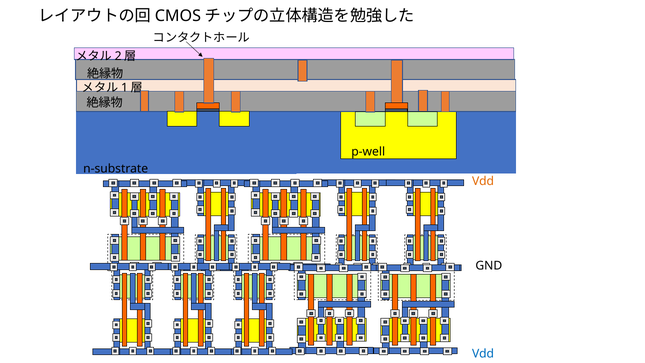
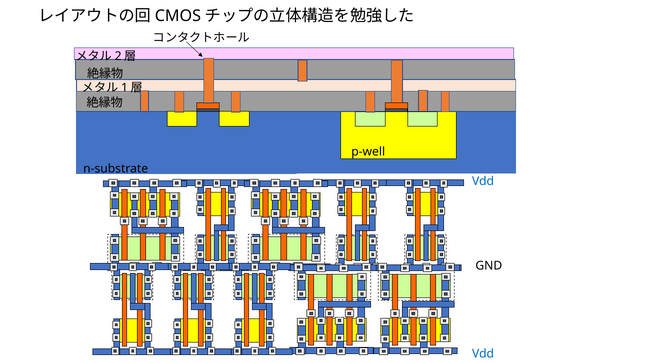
Vdd colour: orange -> blue (483, 181)
